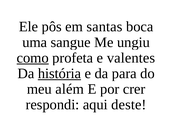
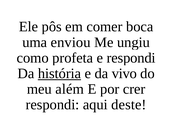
santas: santas -> comer (104, 27)
sangue: sangue -> enviou (71, 42)
como underline: present -> none (33, 58)
e valentes: valentes -> respondi (131, 58)
para: para -> vivo (124, 73)
